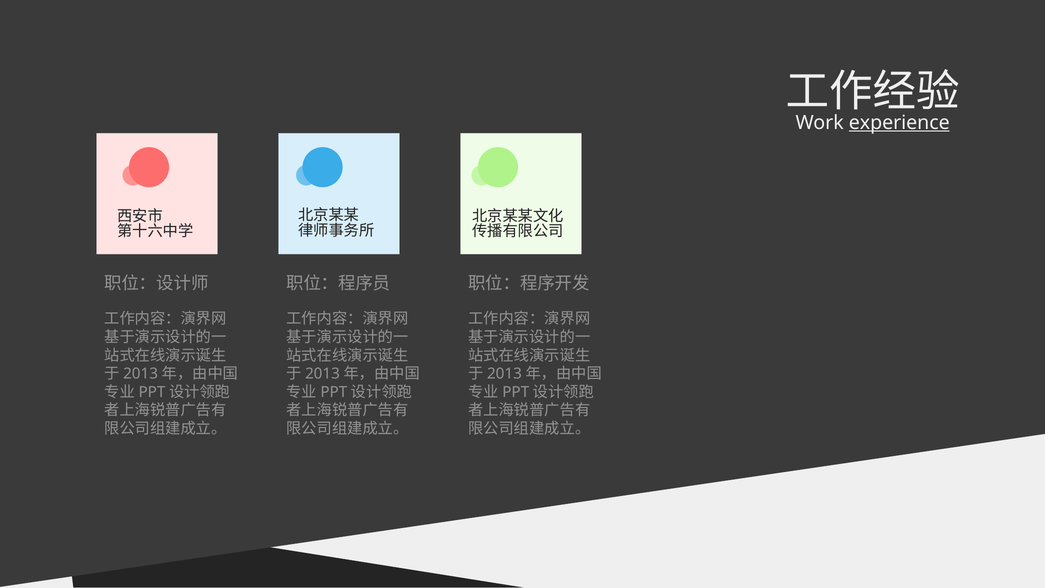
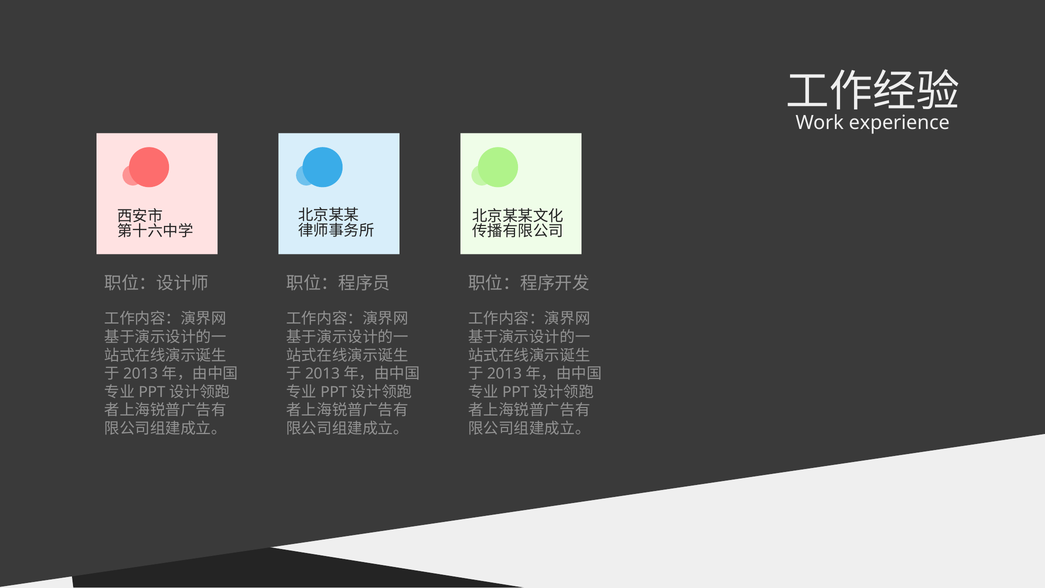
experience underline: present -> none (899, 123)
